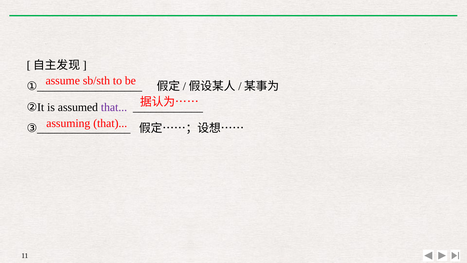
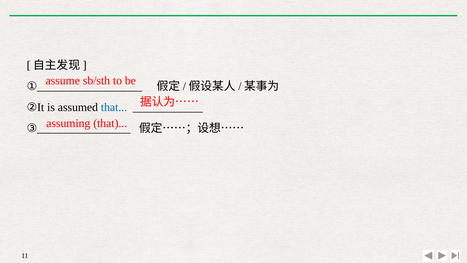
that colour: purple -> blue (114, 107)
